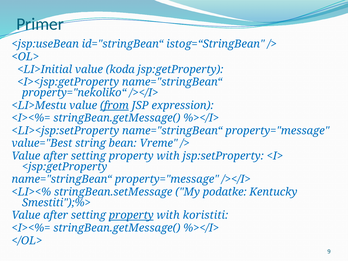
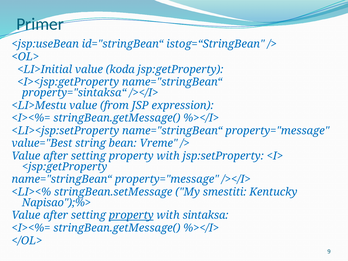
property="nekoliko“: property="nekoliko“ -> property="sintaksa“ (74, 93)
from underline: present -> none (114, 105)
podatke: podatke -> smestiti (225, 192)
Smestiti");%>: Smestiti");%> -> Napisao");%> (56, 203)
koristiti: koristiti -> sintaksa (206, 215)
